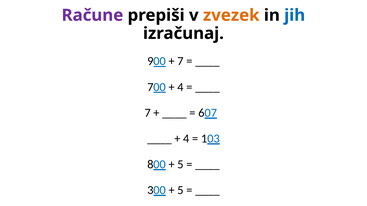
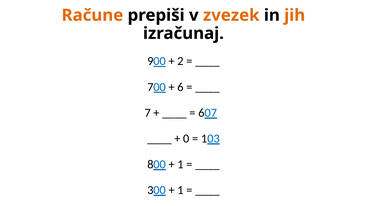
Račune colour: purple -> orange (92, 15)
jih colour: blue -> orange (295, 15)
7: 7 -> 2 (181, 61)
4: 4 -> 6 (181, 87)
4: 4 -> 0 (186, 139)
5: 5 -> 1 (181, 165)
5: 5 -> 1 (181, 191)
